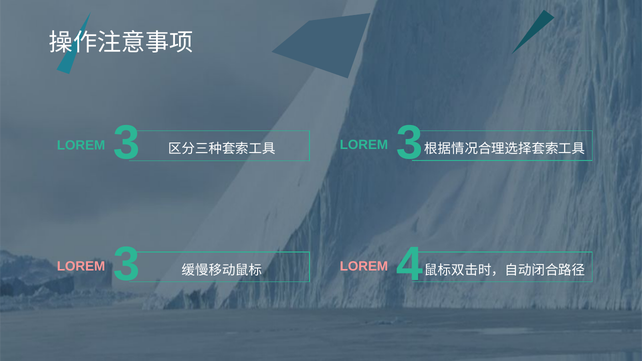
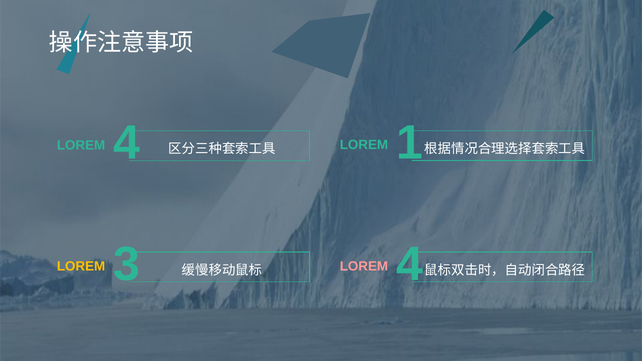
3: 3 -> 1 (409, 143)
3: 3 -> 4 (127, 143)
LOREM colour: pink -> yellow (81, 266)
